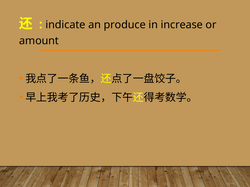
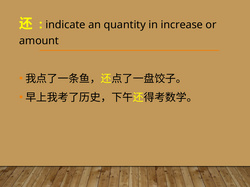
produce: produce -> quantity (125, 25)
